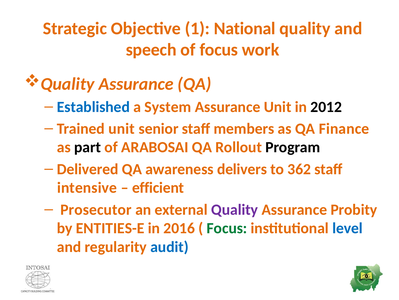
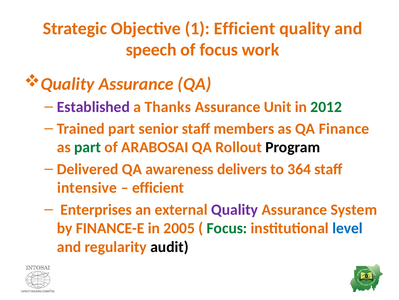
1 National: National -> Efficient (245, 28)
Established colour: blue -> purple (93, 107)
System: System -> Thanks (168, 107)
2012 colour: black -> green (326, 107)
Trained unit: unit -> part (122, 128)
part colour: black -> green (88, 147)
362: 362 -> 364 (299, 169)
Prosecutor: Prosecutor -> Enterprises (96, 209)
Probity: Probity -> System (354, 209)
ENTITIES-E: ENTITIES-E -> FINANCE-E (110, 228)
2016: 2016 -> 2005 (179, 228)
audit colour: blue -> black (169, 246)
